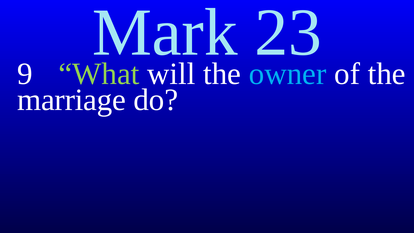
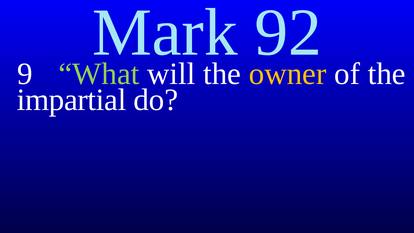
23: 23 -> 92 (288, 33)
owner colour: light blue -> yellow (288, 74)
marriage: marriage -> impartial (72, 100)
